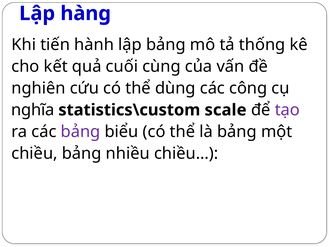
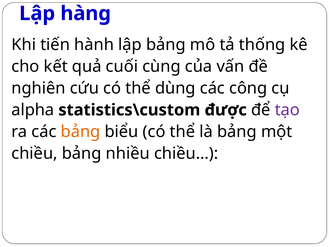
nghĩa: nghĩa -> alpha (33, 110)
scale: scale -> được (226, 110)
bảng colour: purple -> orange (80, 132)
